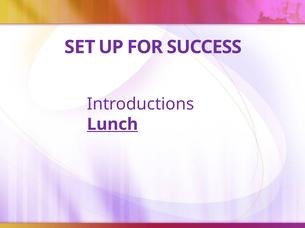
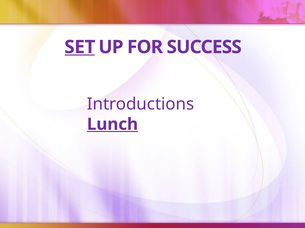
SET underline: none -> present (80, 47)
